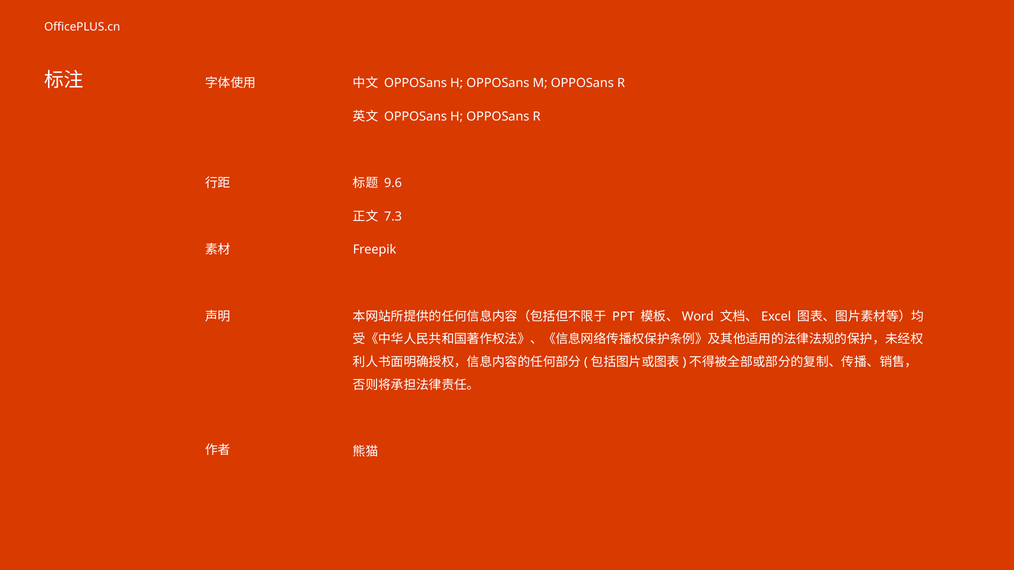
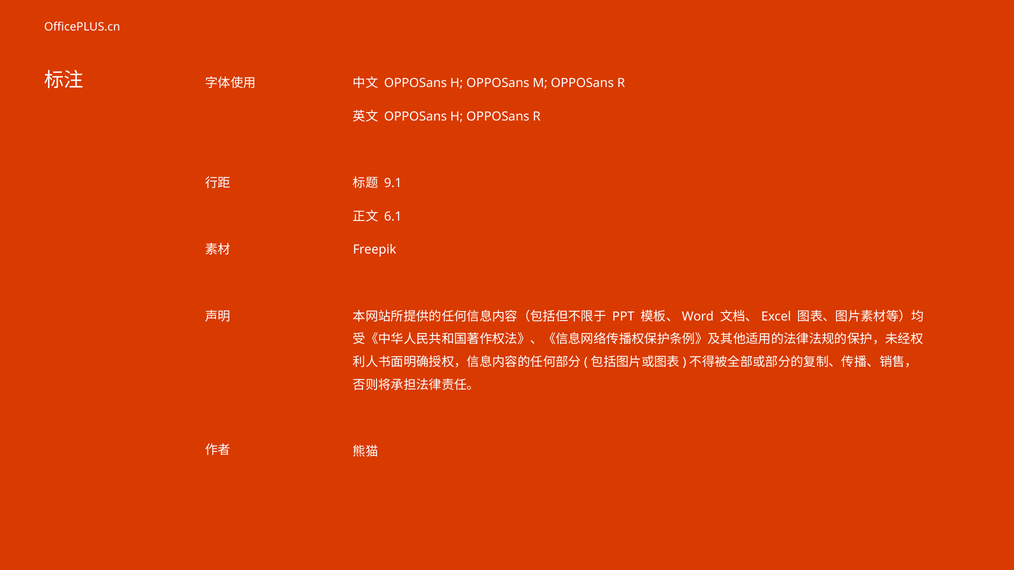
9.6: 9.6 -> 9.1 (393, 183)
7.3: 7.3 -> 6.1 (393, 217)
